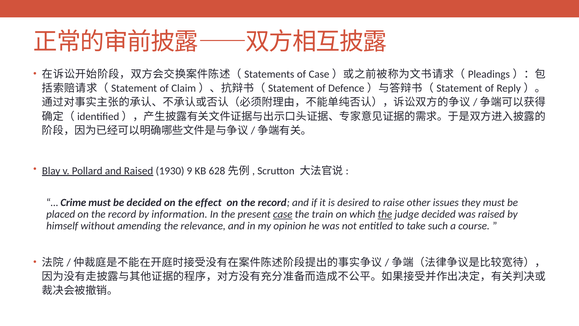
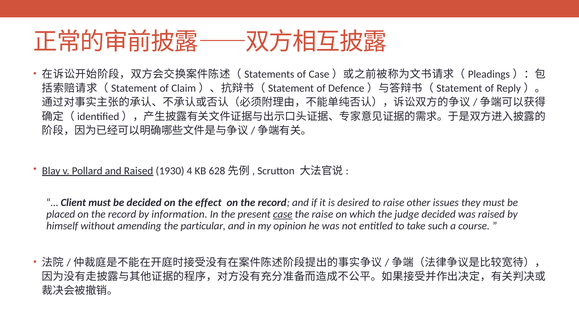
9: 9 -> 4 (189, 171)
Crime: Crime -> Client (73, 202)
the train: train -> raise (322, 214)
the underline: present -> none (385, 214)
relevance: relevance -> particular (203, 226)
